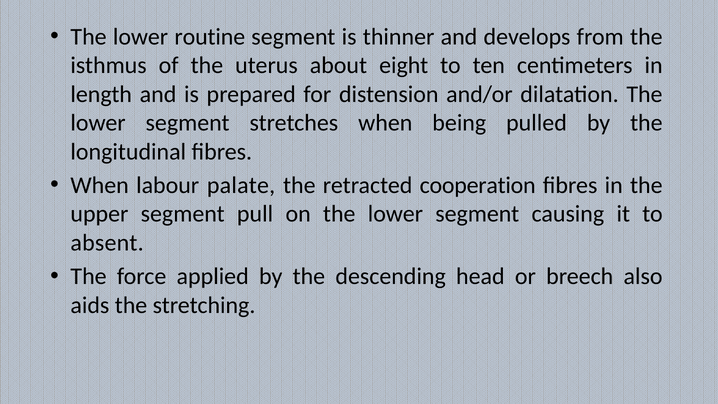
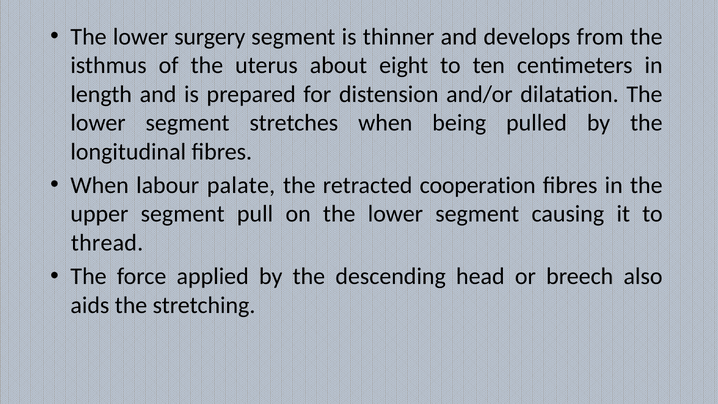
routine: routine -> surgery (210, 37)
absent: absent -> thread (107, 243)
